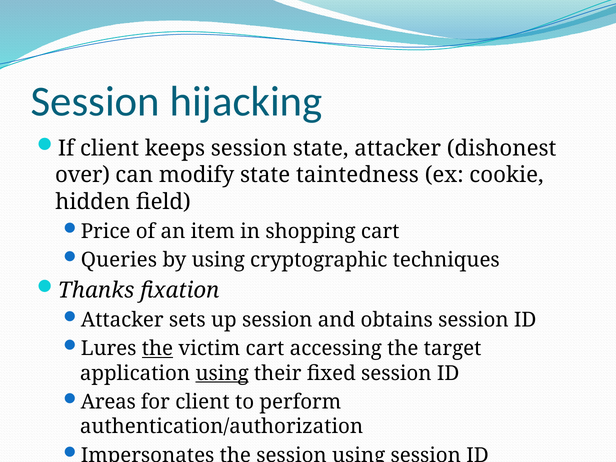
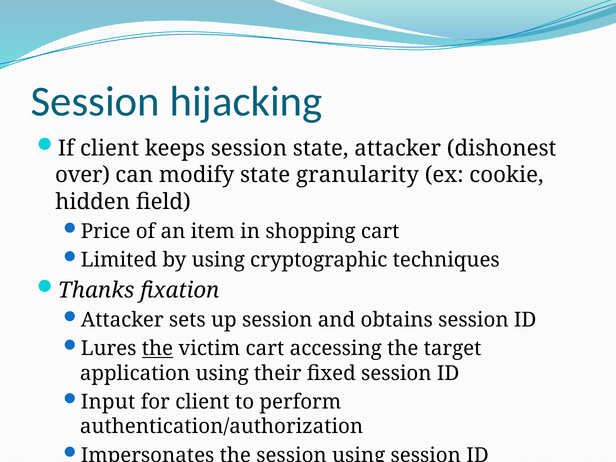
taintedness: taintedness -> granularity (357, 175)
Queries: Queries -> Limited (119, 260)
using underline: present -> none (222, 373)
Areas: Areas -> Input (108, 402)
